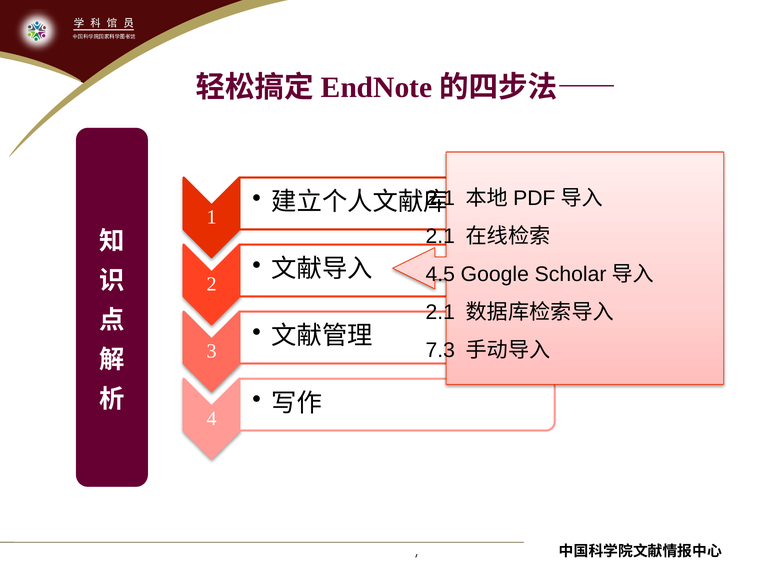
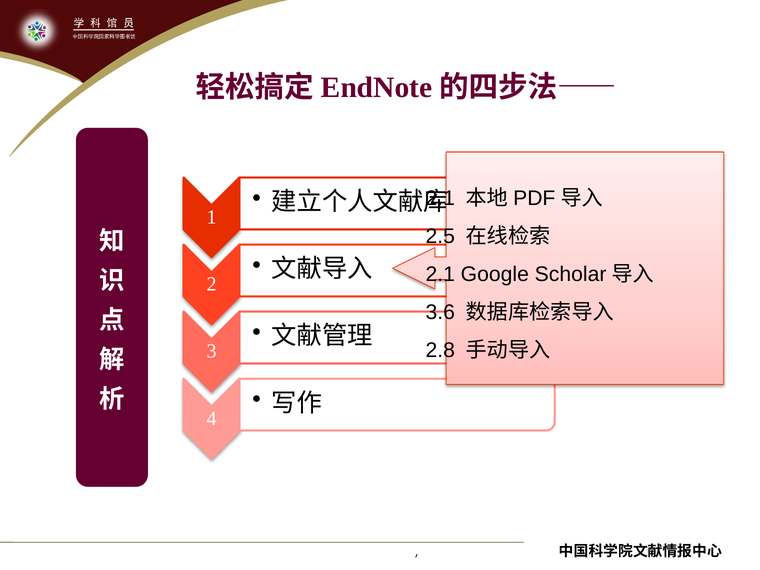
2.1: 2.1 -> 2.5 (440, 236)
4.5: 4.5 -> 2.1 (440, 274)
2.1: 2.1 -> 3.6 (440, 312)
7.3: 7.3 -> 2.8 (440, 350)
